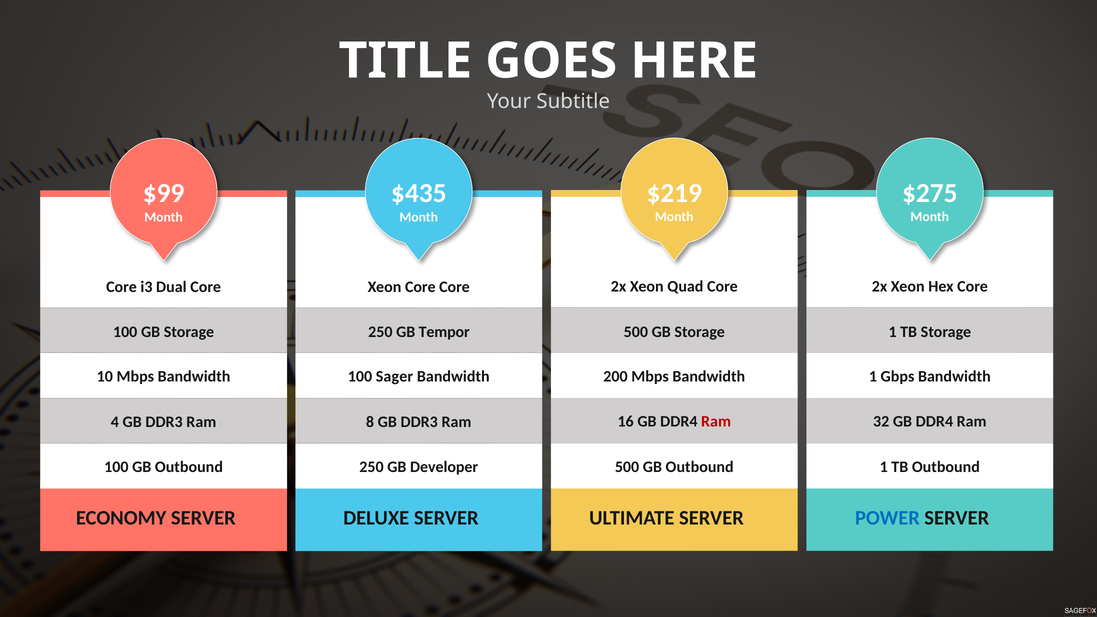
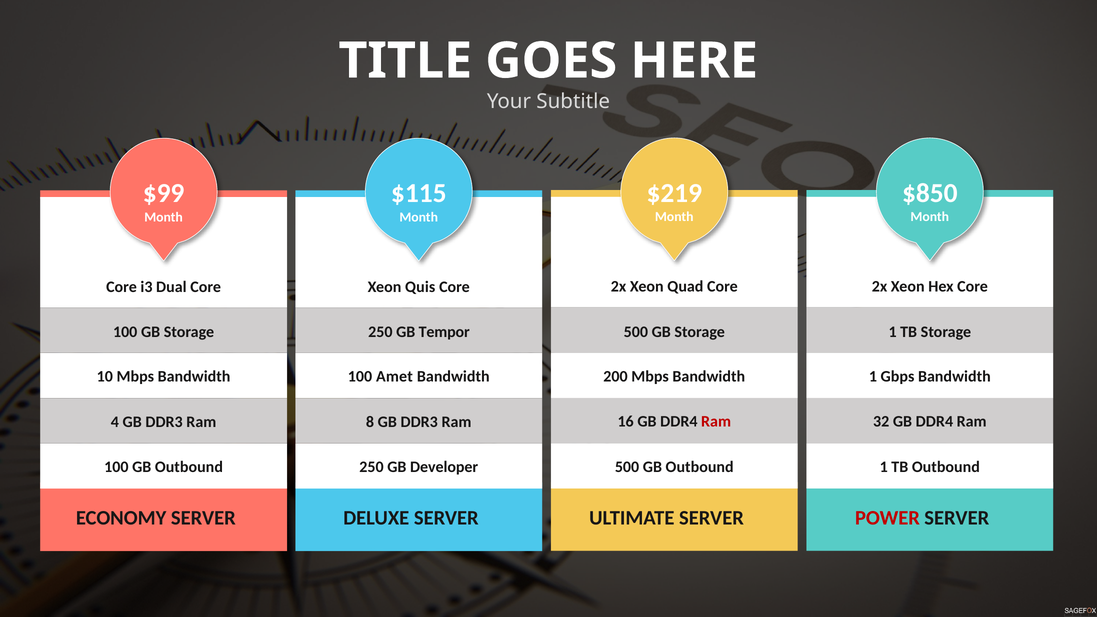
$275: $275 -> $850 (930, 193)
$435: $435 -> $115 (419, 193)
Xeon Core: Core -> Quis (420, 287)
Sager: Sager -> Amet (394, 377)
POWER colour: blue -> red (887, 518)
